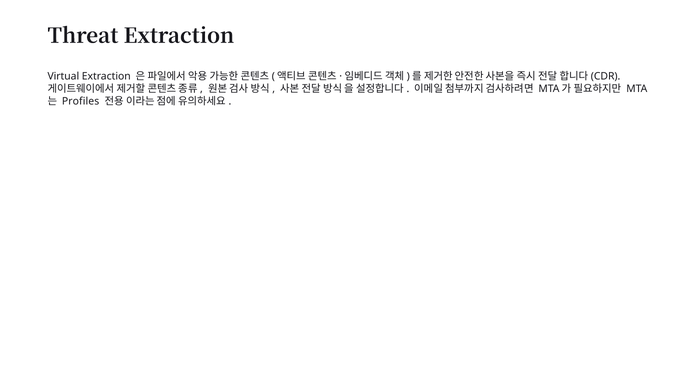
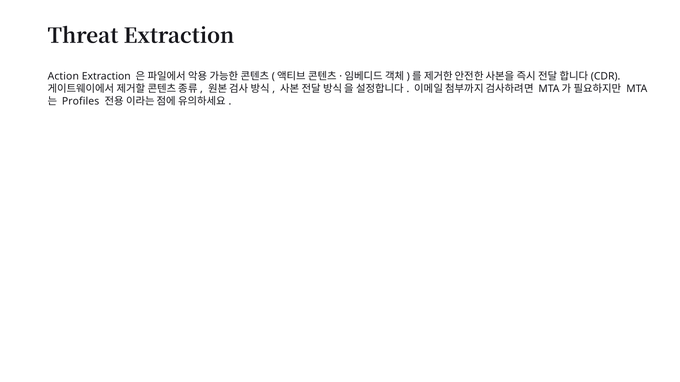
Virtual: Virtual -> Action (63, 77)
